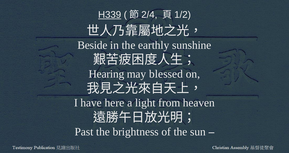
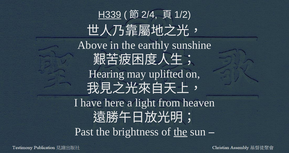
Beside: Beside -> Above (92, 45)
blessed: blessed -> uplifted (166, 74)
the underline: none -> present (180, 132)
